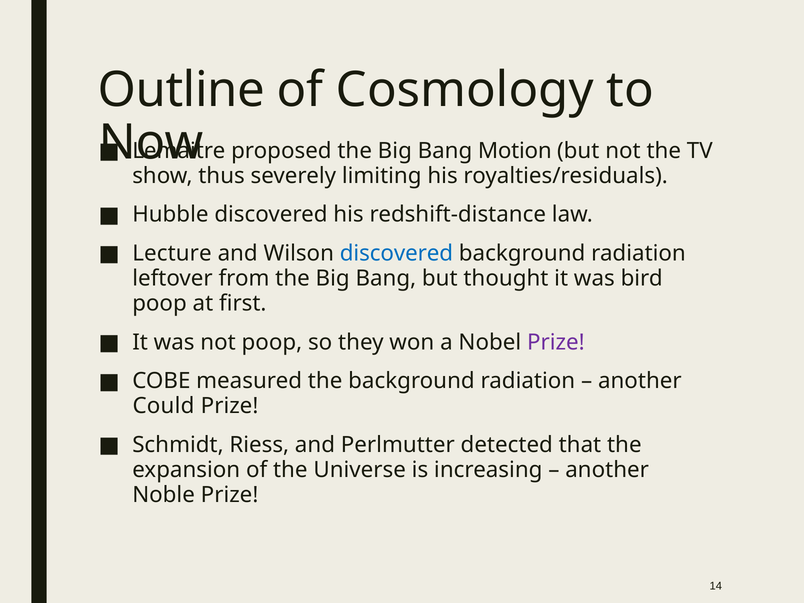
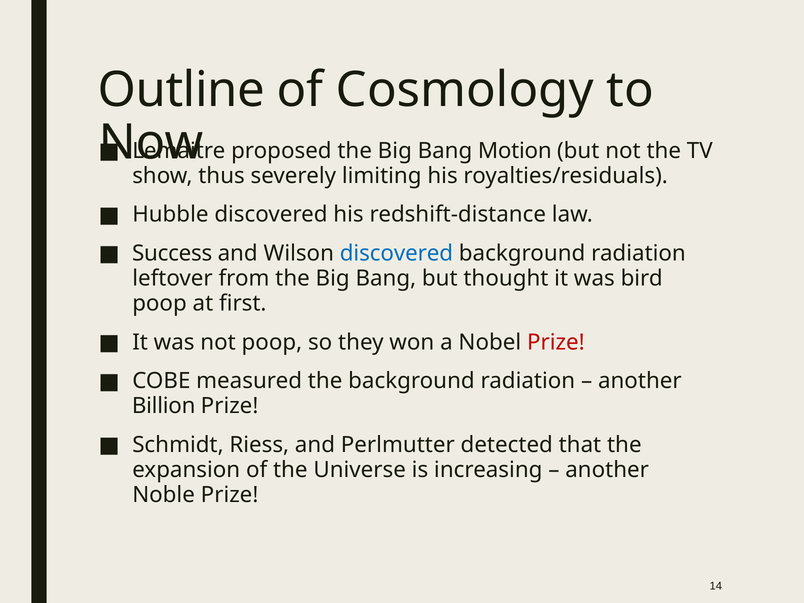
Lecture: Lecture -> Success (172, 253)
Prize colour: purple -> red (556, 342)
Could: Could -> Billion (164, 406)
